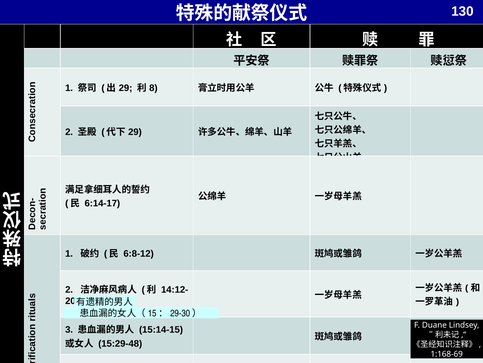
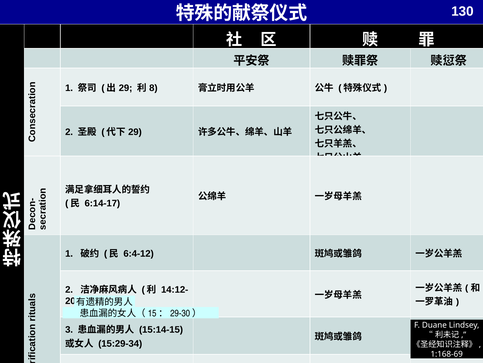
6:8-12: 6:8-12 -> 6:4-12 (139, 253)
15:29-48: 15:29-48 -> 15:29-34 (120, 343)
